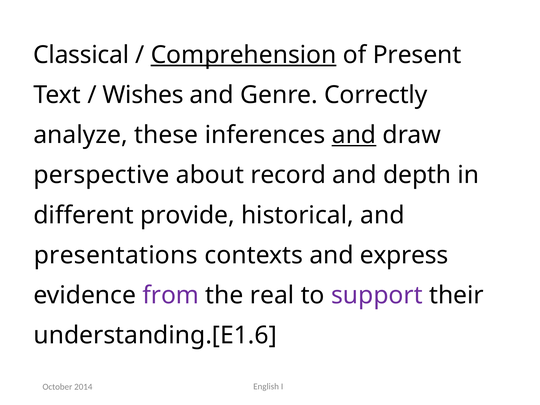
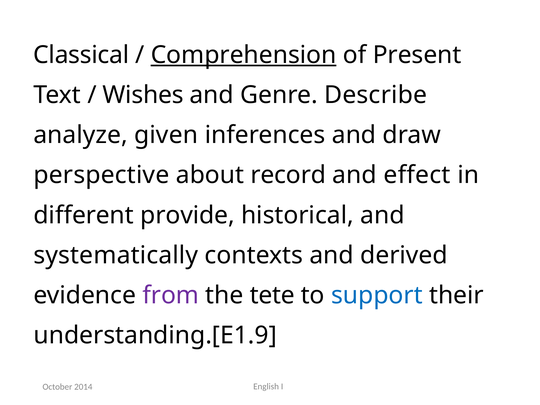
Correctly: Correctly -> Describe (376, 95)
these: these -> given (166, 135)
and underline: present -> none (354, 135)
depth: depth -> effect (417, 175)
presentations: presentations -> systematically (116, 255)
express: express -> derived (404, 255)
real: real -> tete (272, 295)
support colour: purple -> blue (377, 295)
understanding.[E1.6: understanding.[E1.6 -> understanding.[E1.9 (155, 335)
